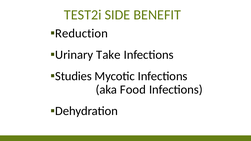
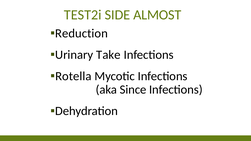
BENEFIT: BENEFIT -> ALMOST (157, 15)
Studies: Studies -> Rotella (73, 76)
Food: Food -> Since (133, 90)
